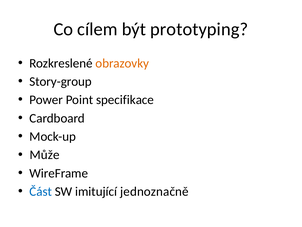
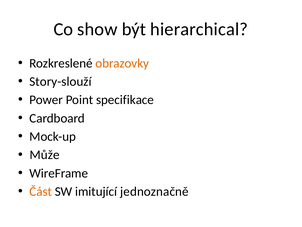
cílem: cílem -> show (97, 29)
prototyping: prototyping -> hierarchical (199, 29)
Story-group: Story-group -> Story-slouží (61, 81)
Část colour: blue -> orange (41, 191)
